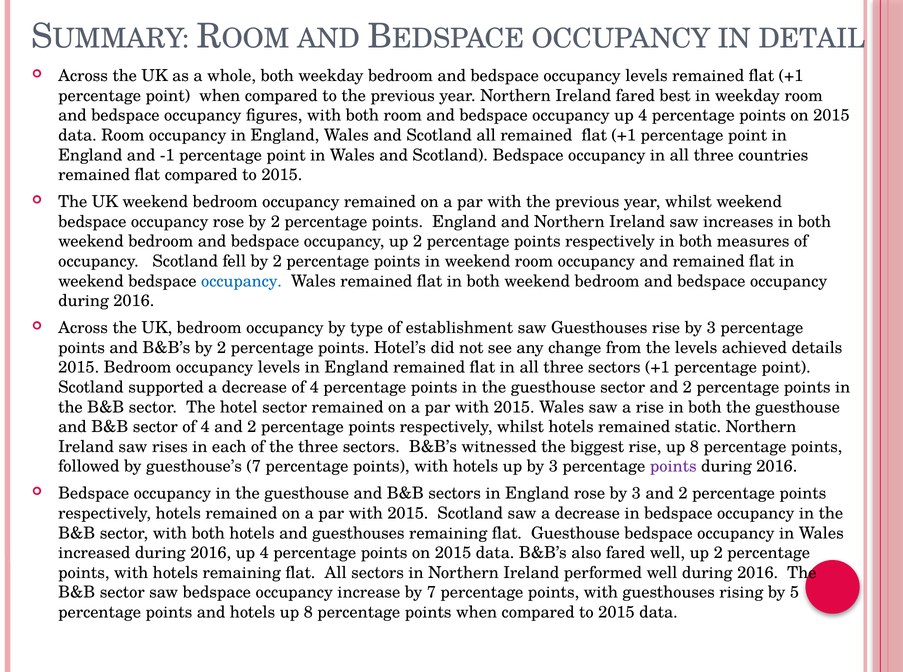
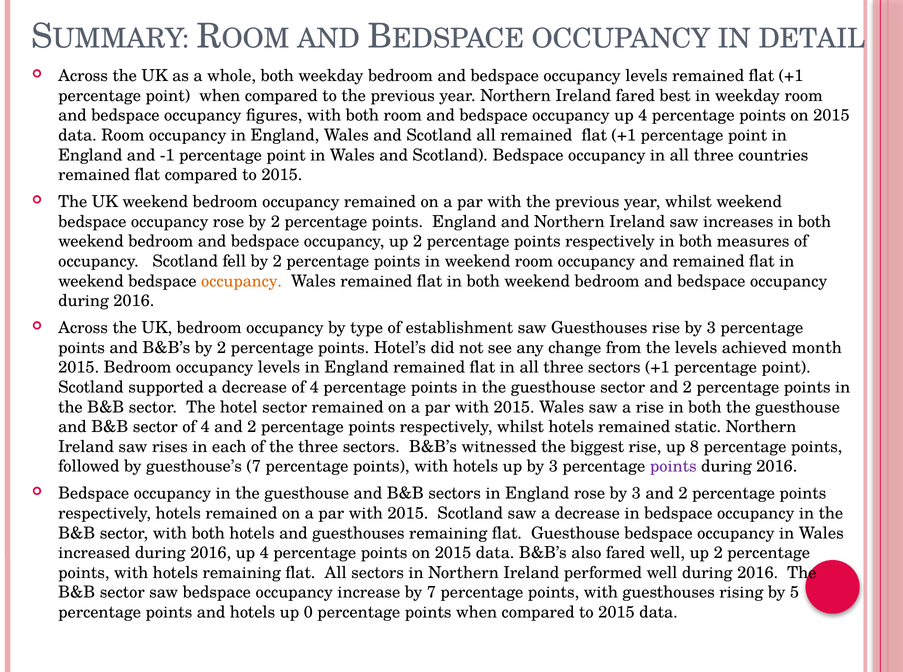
occupancy colour: blue -> orange (242, 281)
details: details -> month (817, 347)
hotels up 8: 8 -> 0 (308, 611)
